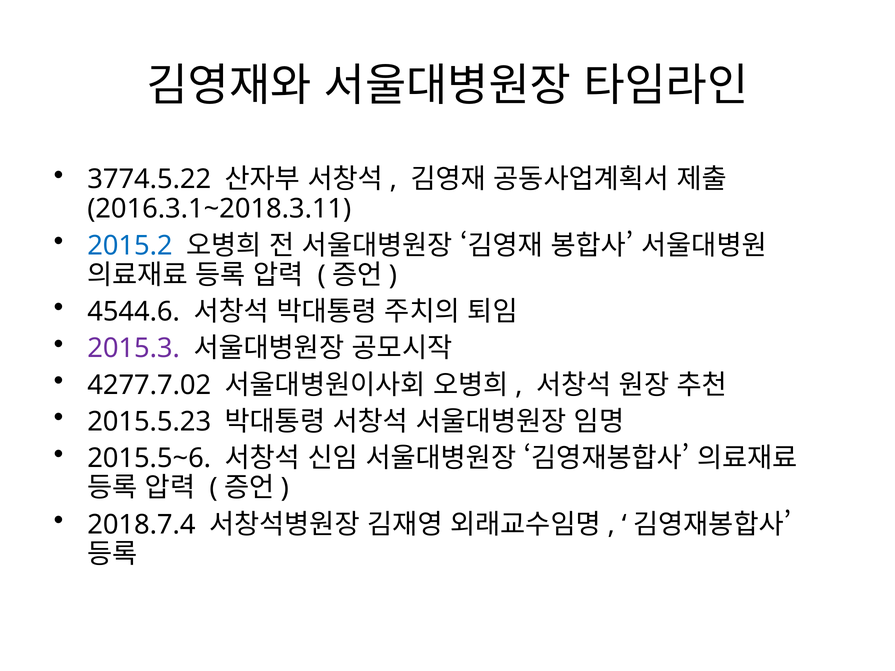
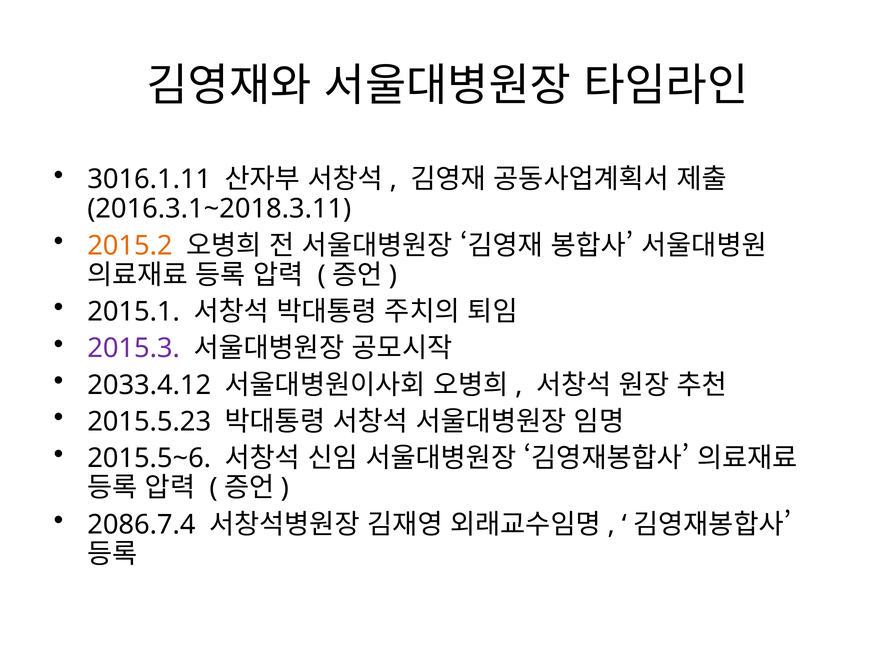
3774.5.22: 3774.5.22 -> 3016.1.11 (149, 179)
2015.2 colour: blue -> orange (130, 246)
4544.6: 4544.6 -> 2015.1 (134, 312)
4277.7.02: 4277.7.02 -> 2033.4.12 (149, 385)
2018.7.4: 2018.7.4 -> 2086.7.4 (141, 525)
